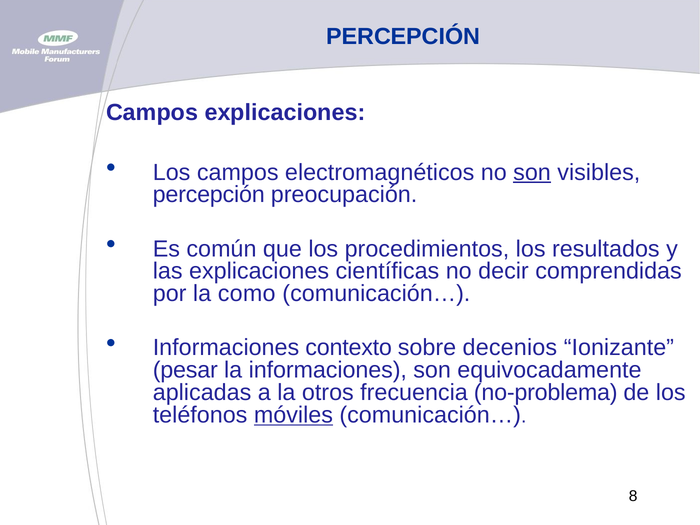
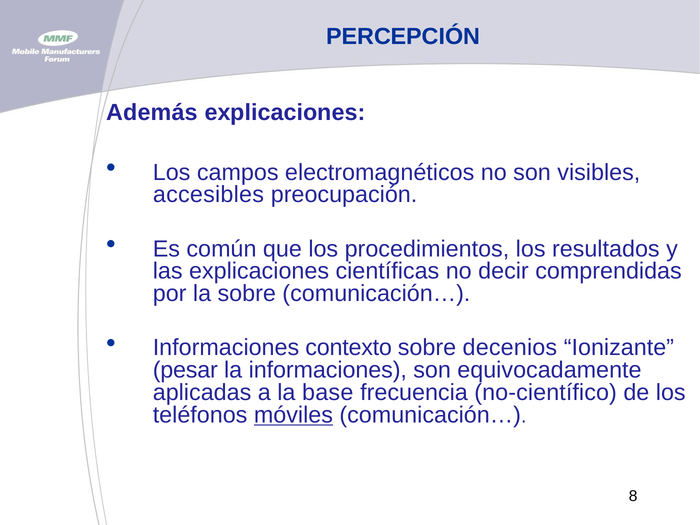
Campos: Campos -> Además (152, 112)
son underline: present -> none (532, 172)
percepción: percepción -> accesibles (208, 195)
la como: como -> sobre (247, 294)
otros: otros -> base (328, 393)
no-problema: no-problema -> no-científico (546, 393)
